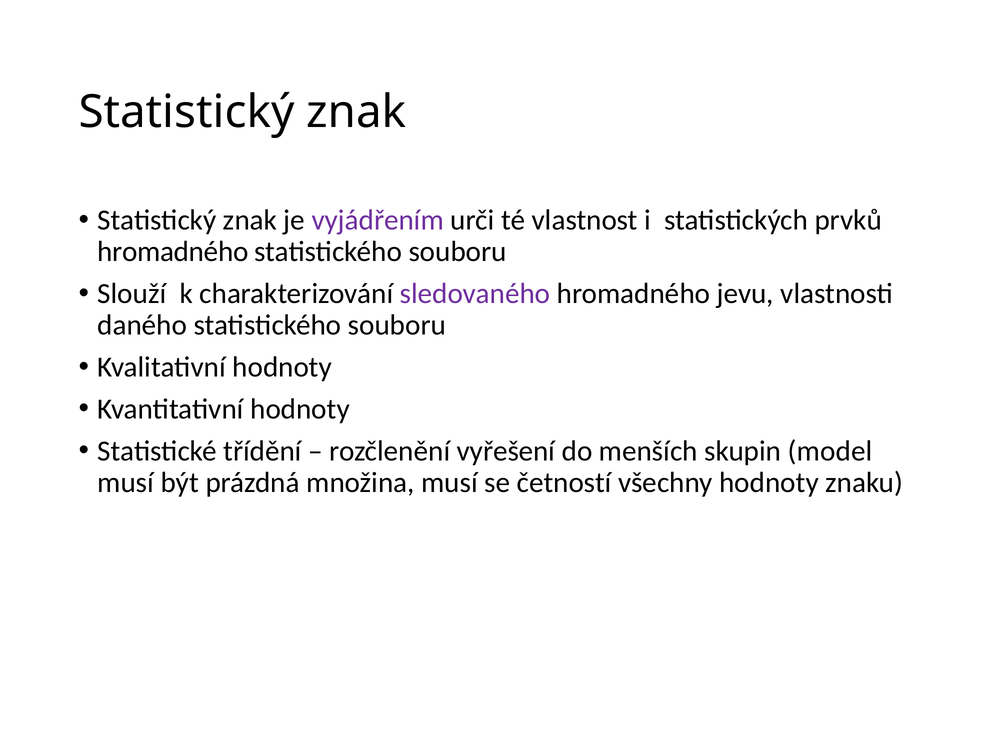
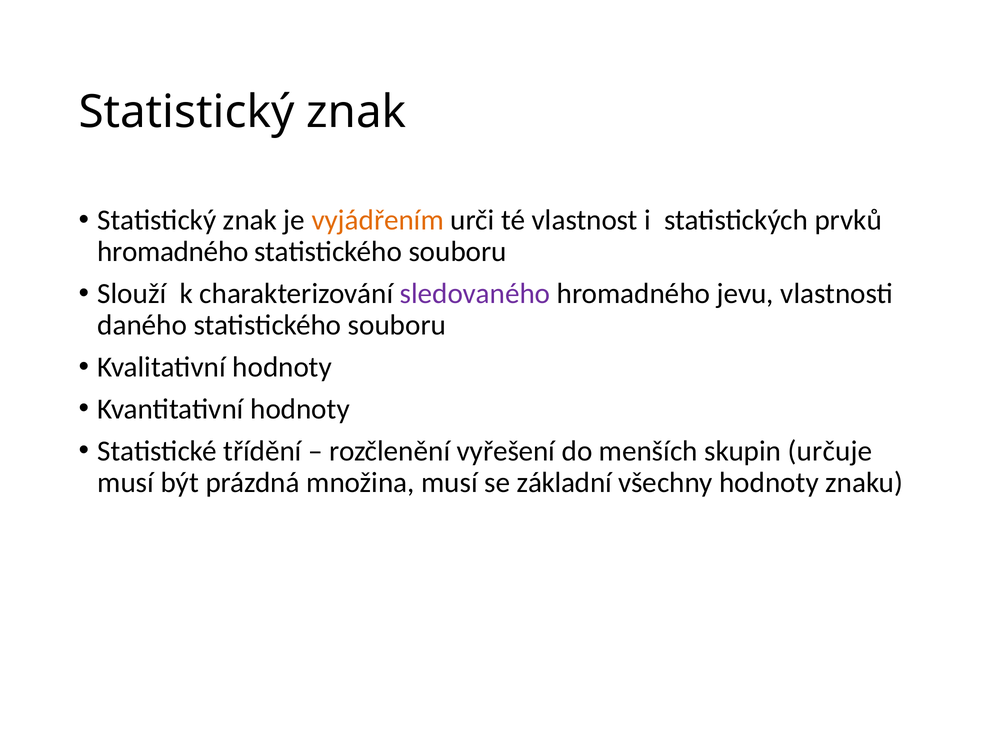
vyjádřením colour: purple -> orange (378, 220)
model: model -> určuje (830, 451)
četností: četností -> základní (564, 482)
